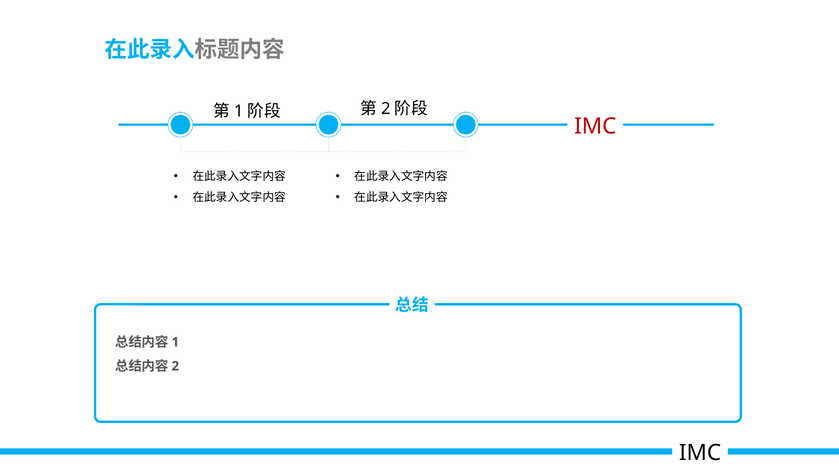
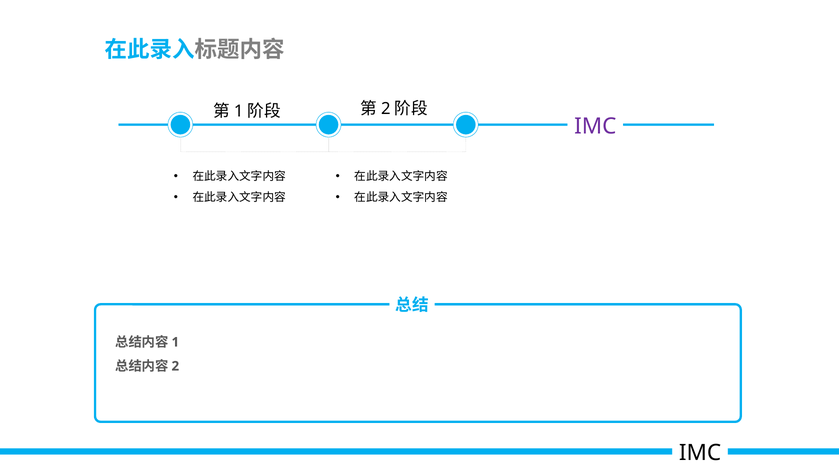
IMC colour: red -> purple (595, 126)
